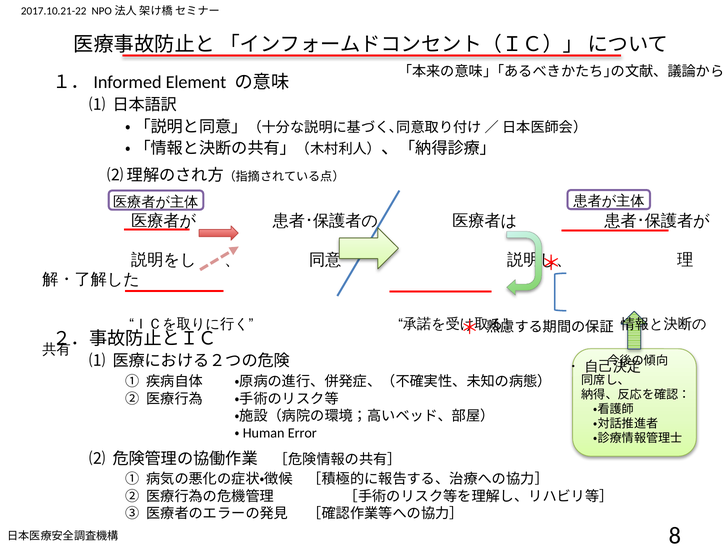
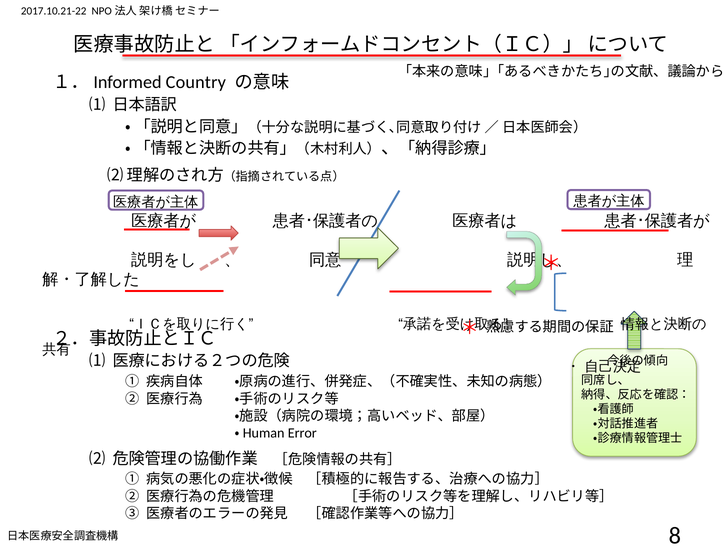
Element: Element -> Country (196, 82)
